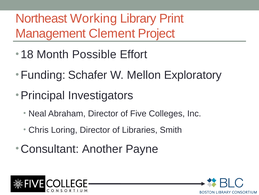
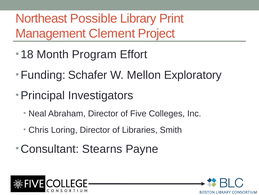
Working: Working -> Possible (94, 18)
Possible: Possible -> Program (94, 54)
Another: Another -> Stearns (102, 148)
